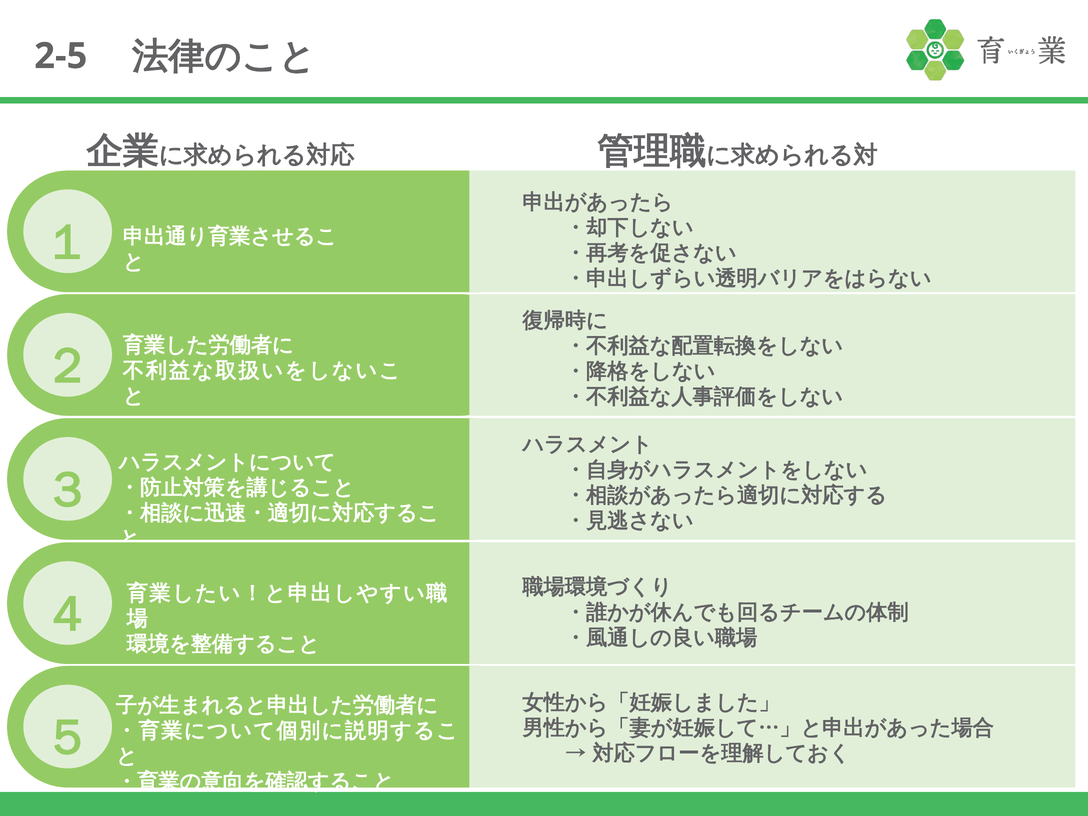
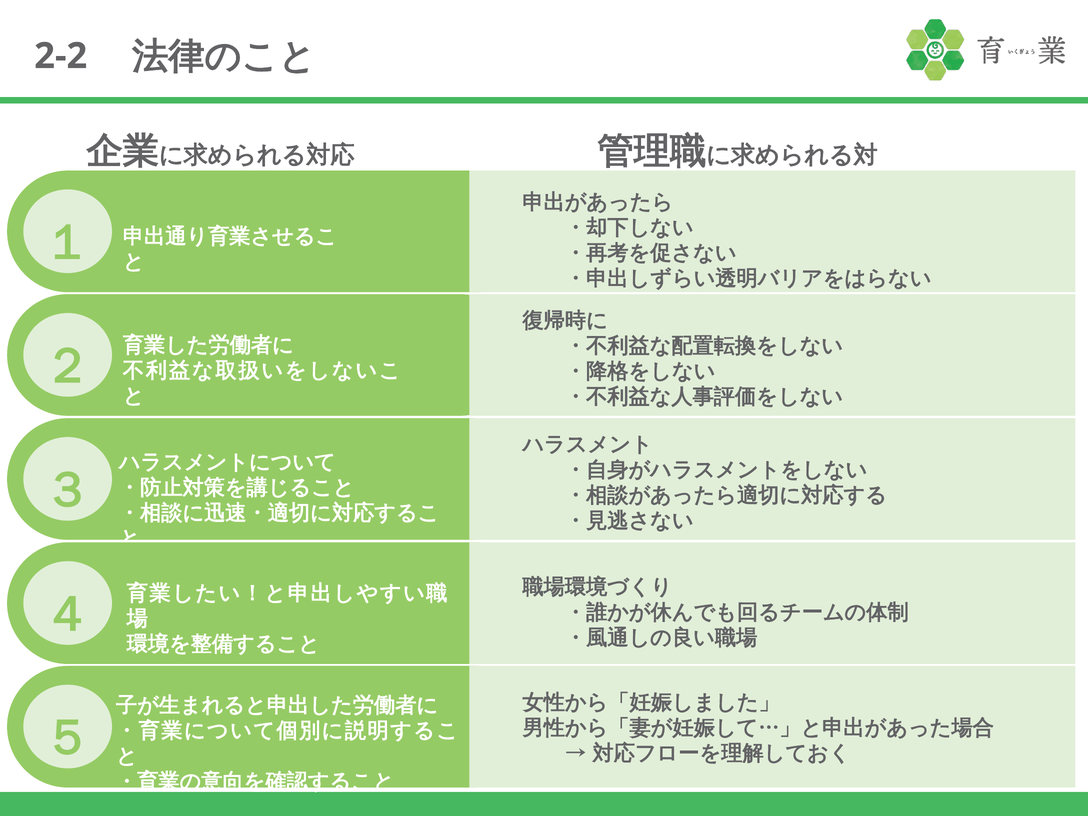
2-5: 2-5 -> 2-2 (61, 56)
